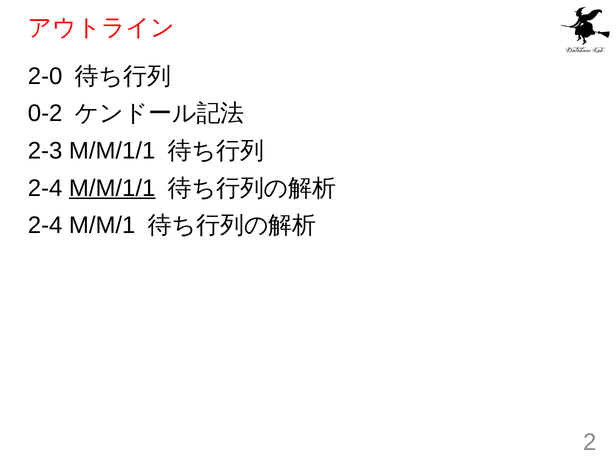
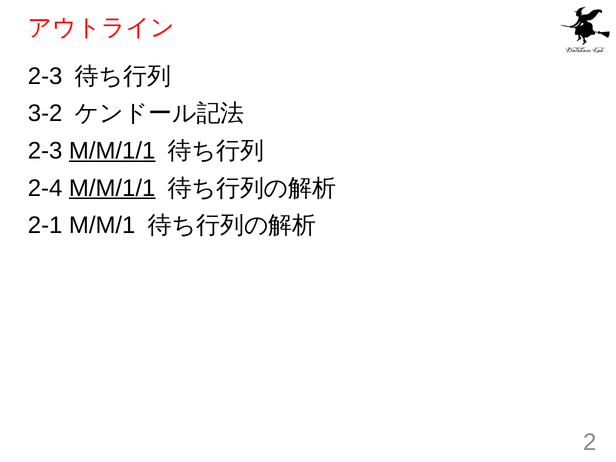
2-0: 2-0 -> 2-3 (45, 76)
0-2: 0-2 -> 3-2 (45, 113)
M/M/1/1 underline: none -> present (112, 151)
2-4: 2-4 -> 2-1 (45, 225)
